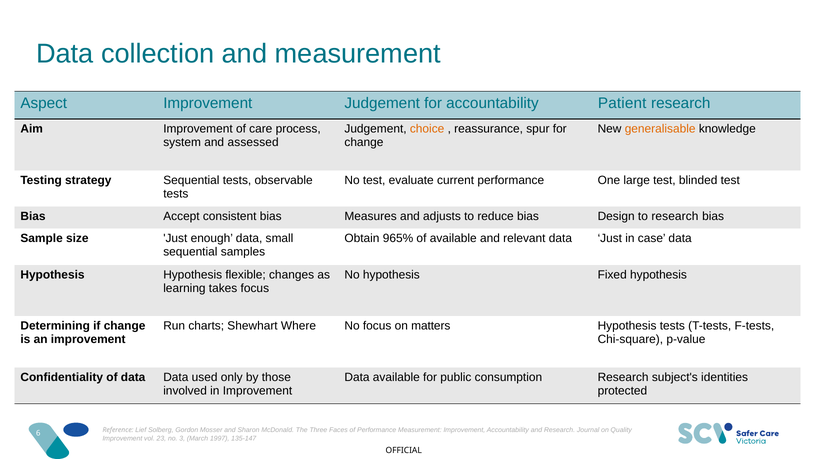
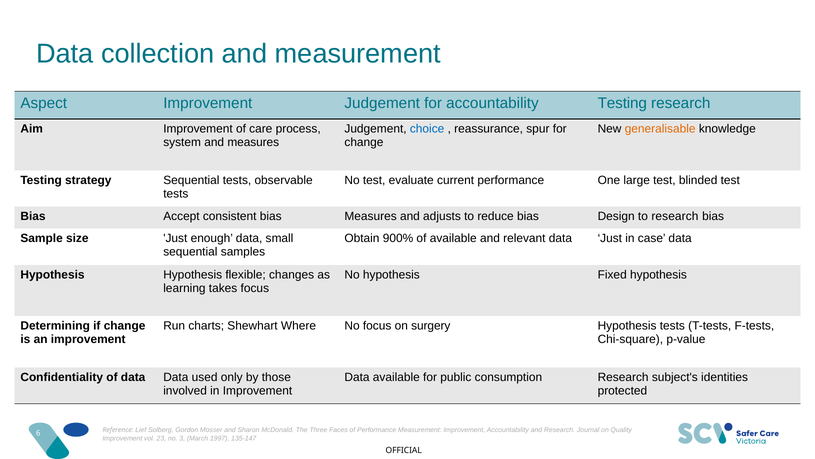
accountability Patient: Patient -> Testing (622, 103)
choice colour: orange -> blue (427, 129)
and assessed: assessed -> measures (253, 142)
965%: 965% -> 900% (398, 238)
matters: matters -> surgery (431, 326)
